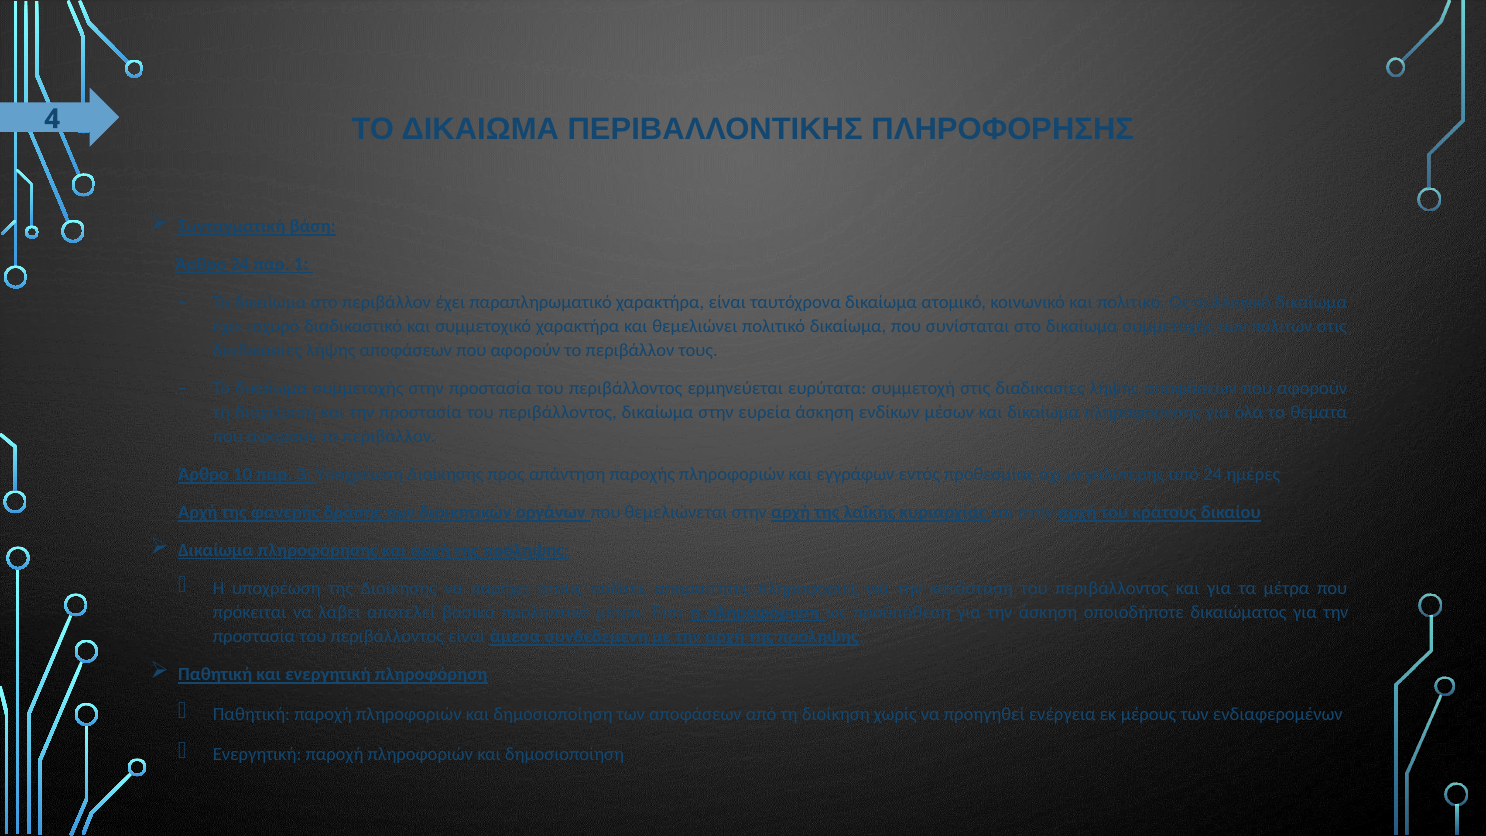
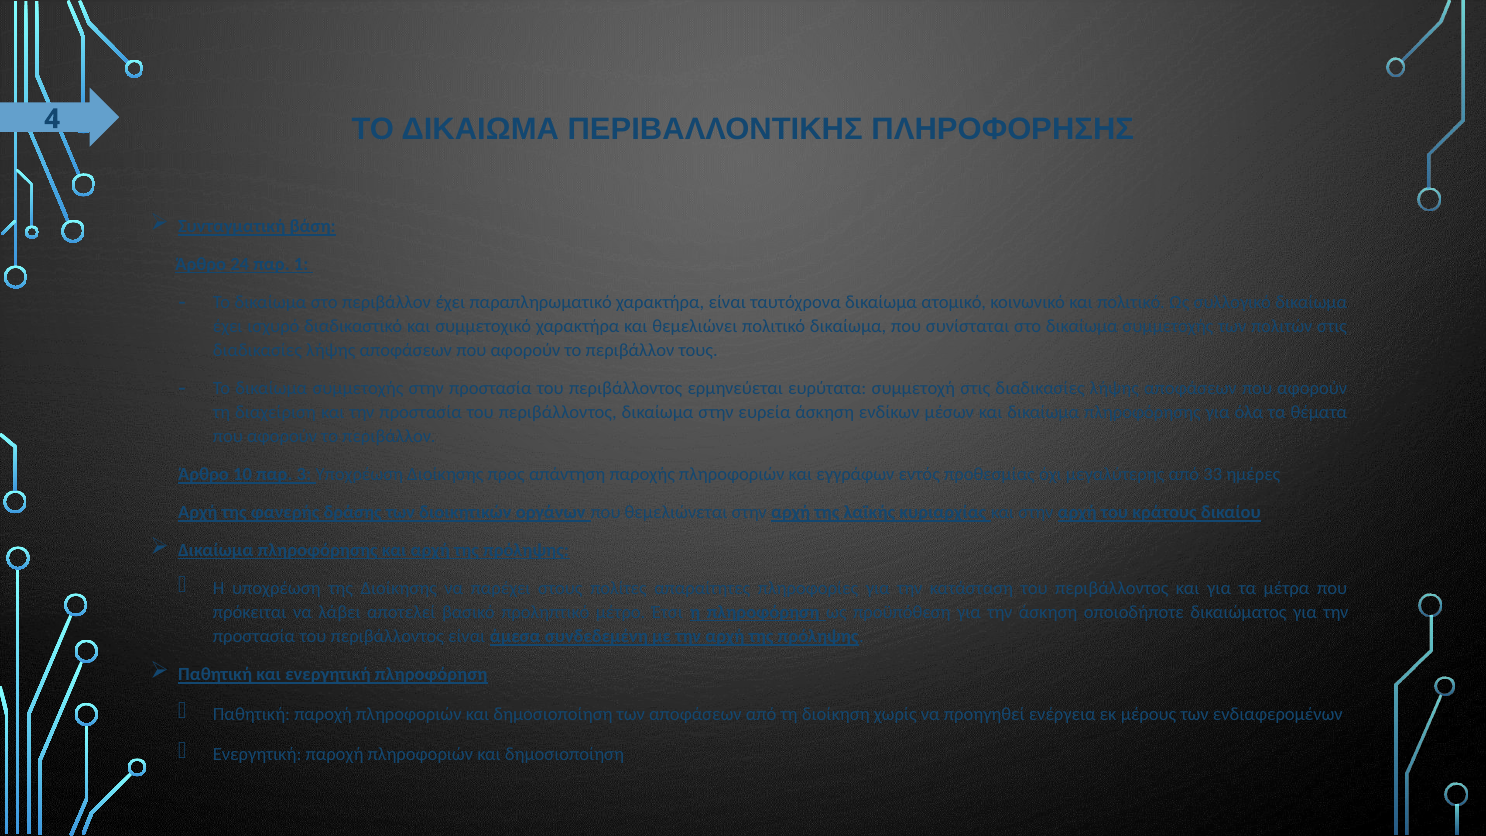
από 24: 24 -> 33 (1213, 474)
